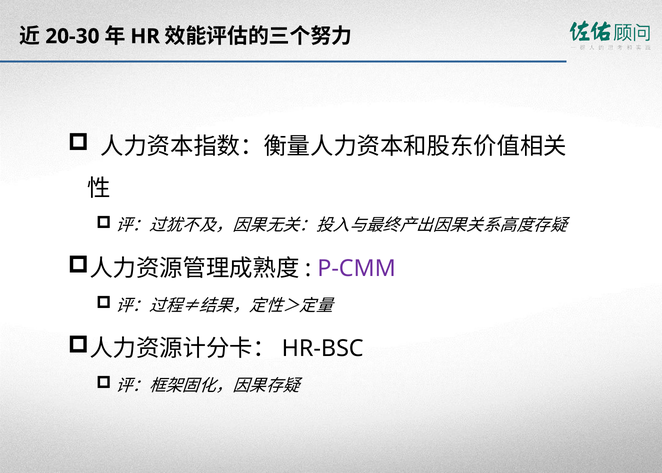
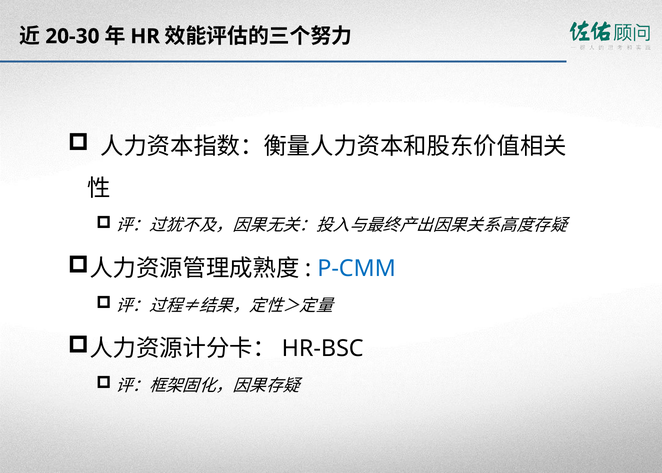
P-CMM colour: purple -> blue (357, 269)
